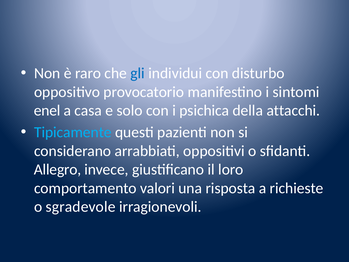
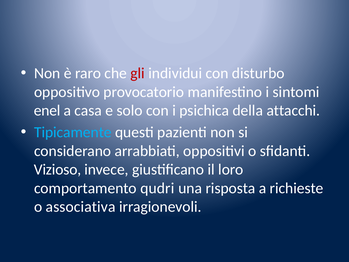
gli colour: blue -> red (138, 73)
Allegro: Allegro -> Vizioso (58, 169)
valori: valori -> qudri (157, 188)
sgradevole: sgradevole -> associativa (81, 207)
